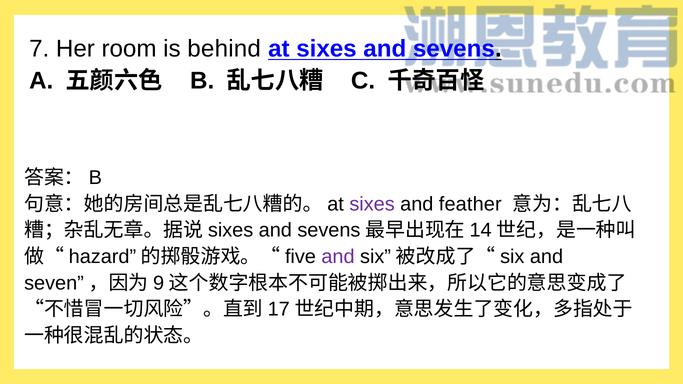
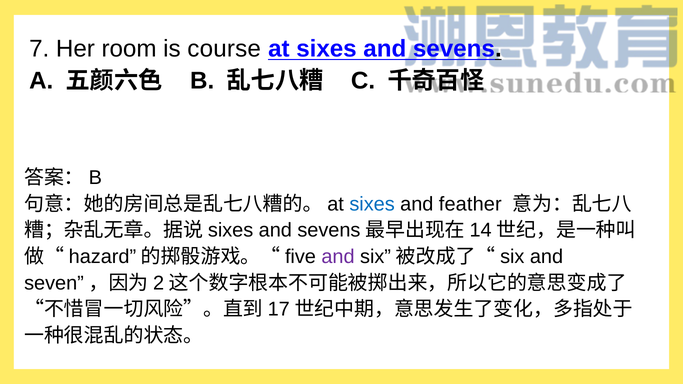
behind: behind -> course (224, 49)
sixes colour: purple -> blue (372, 204)
9: 9 -> 2 (159, 283)
